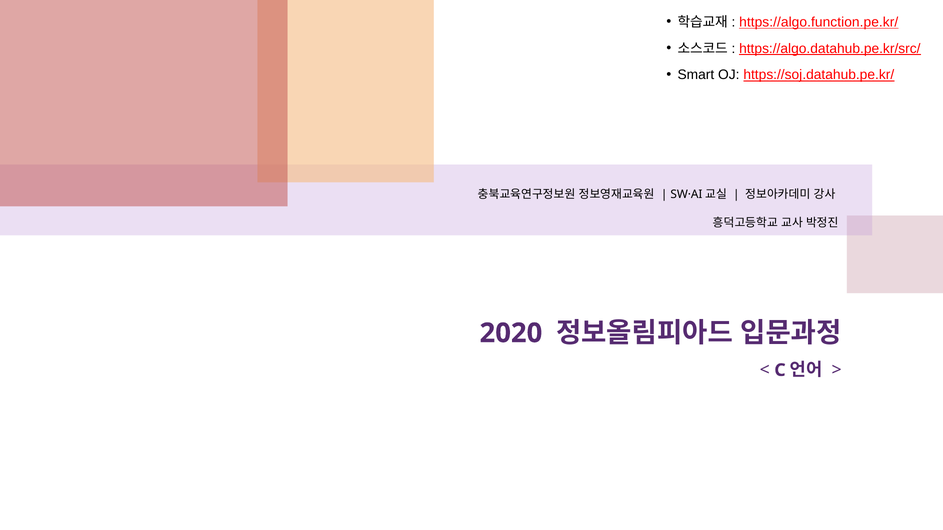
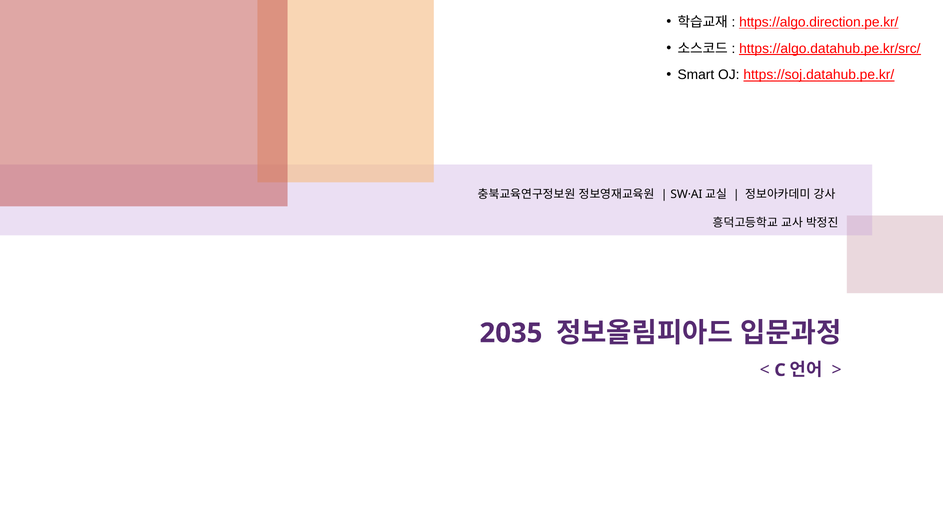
https://algo.function.pe.kr/: https://algo.function.pe.kr/ -> https://algo.direction.pe.kr/ (819, 22)
2020: 2020 -> 2035 (511, 333)
